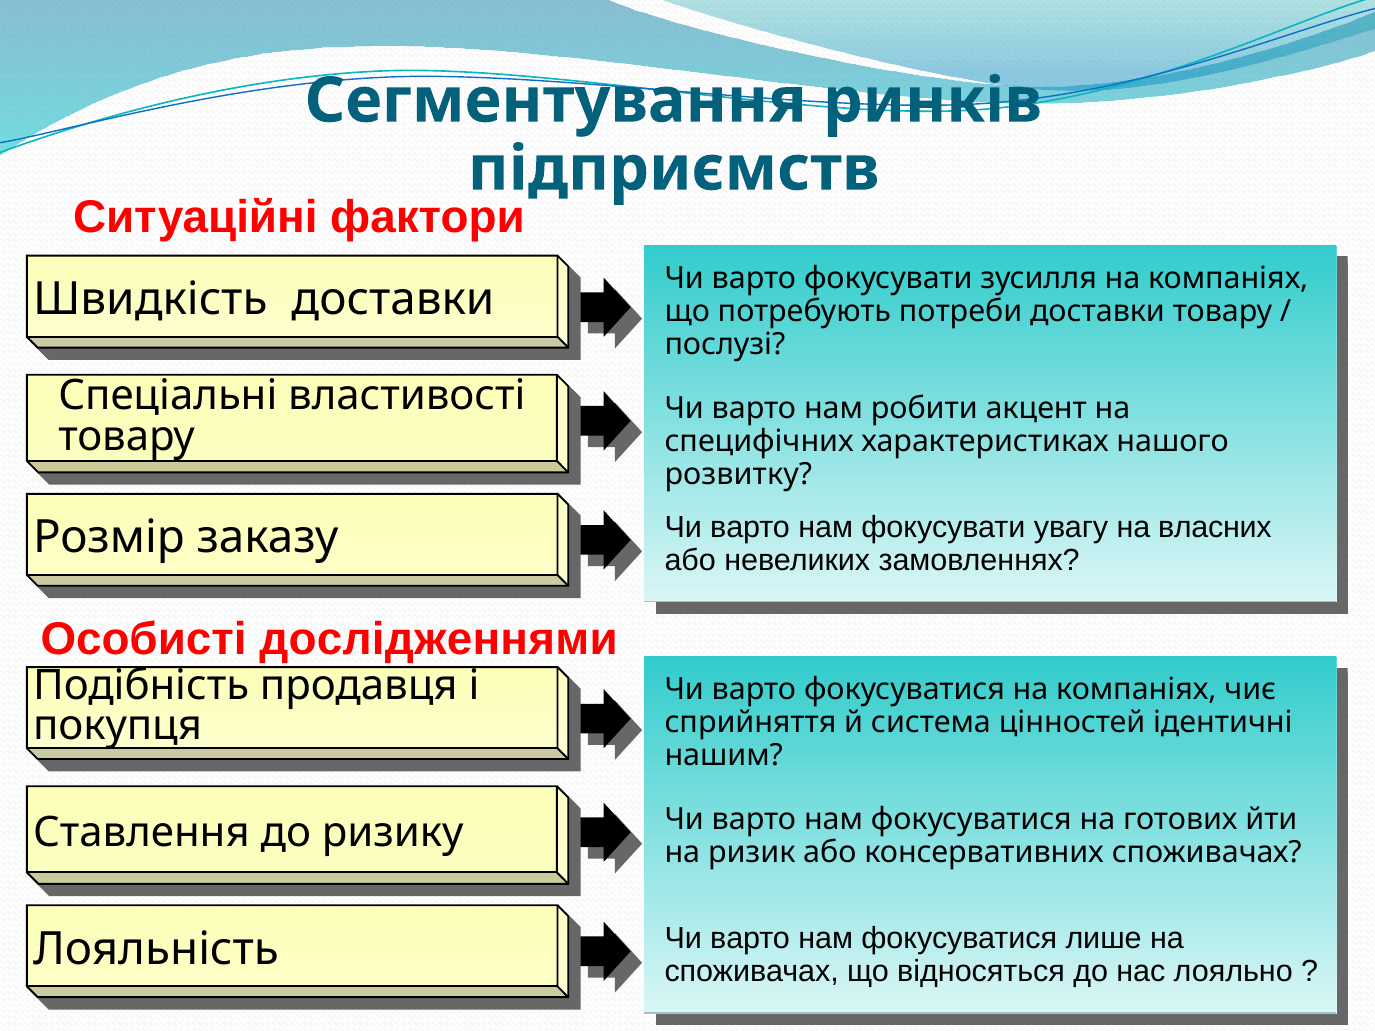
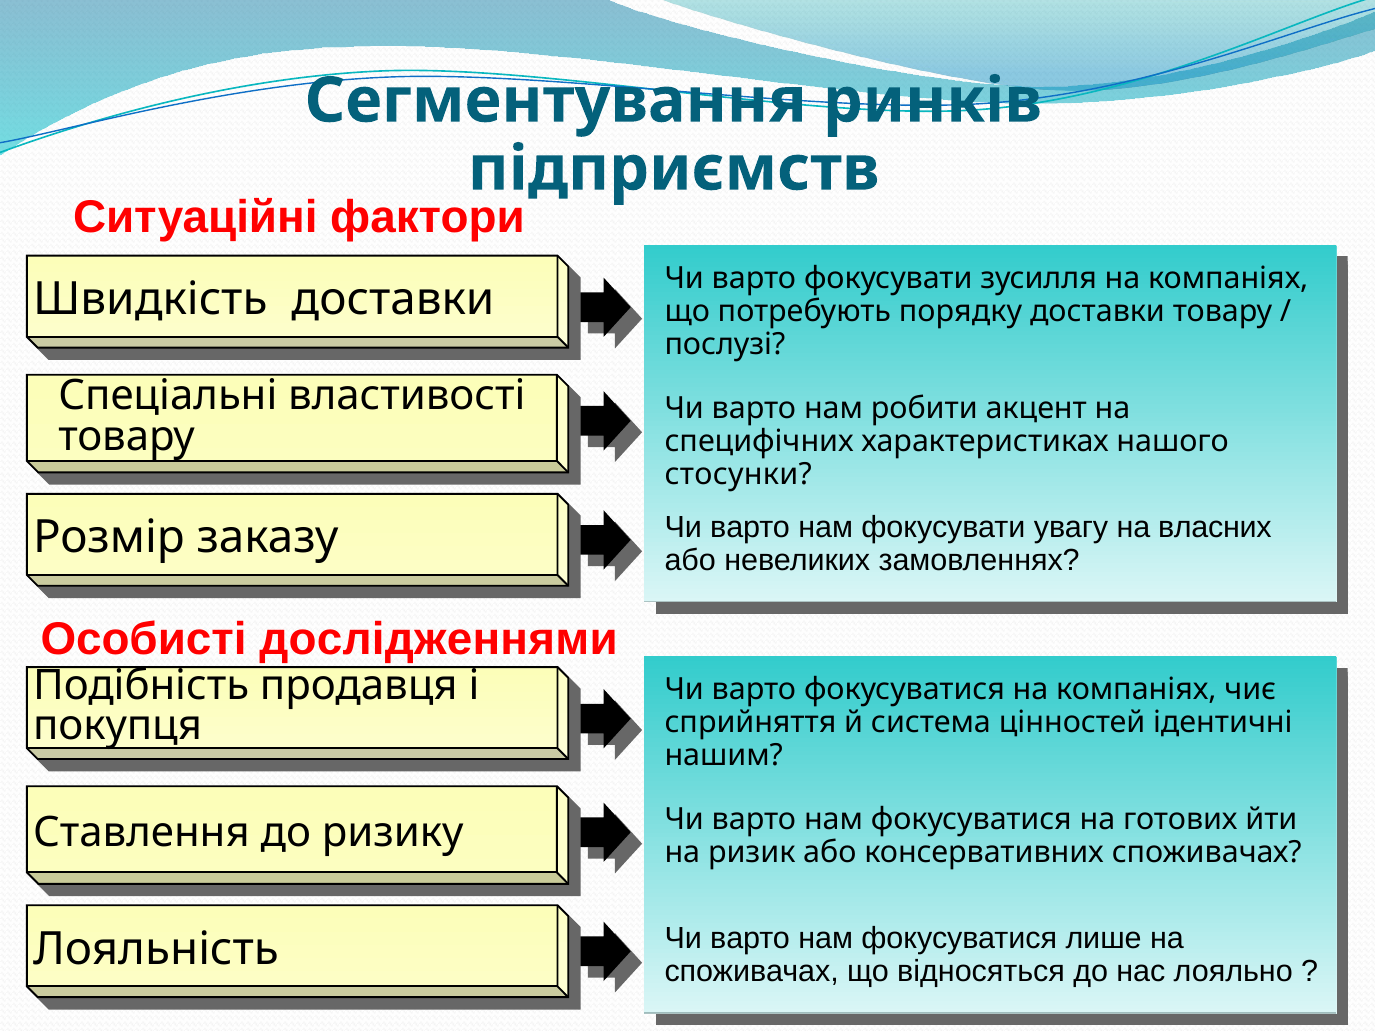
потреби: потреби -> порядку (961, 311)
розвитку: розвитку -> стосунки (738, 474)
